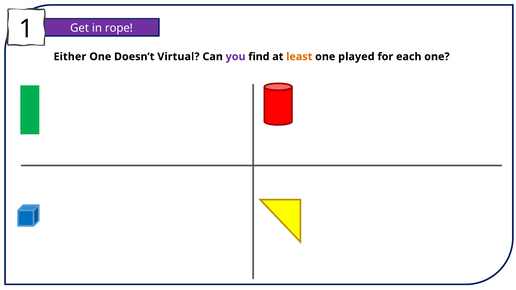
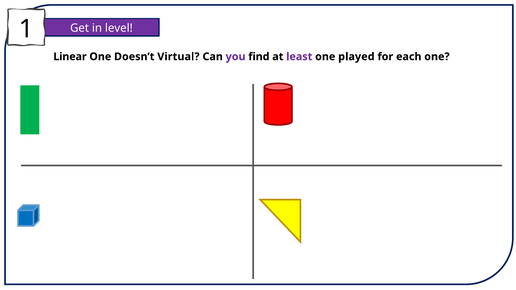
rope: rope -> level (119, 28)
Either: Either -> Linear (70, 57)
least colour: orange -> purple (299, 57)
